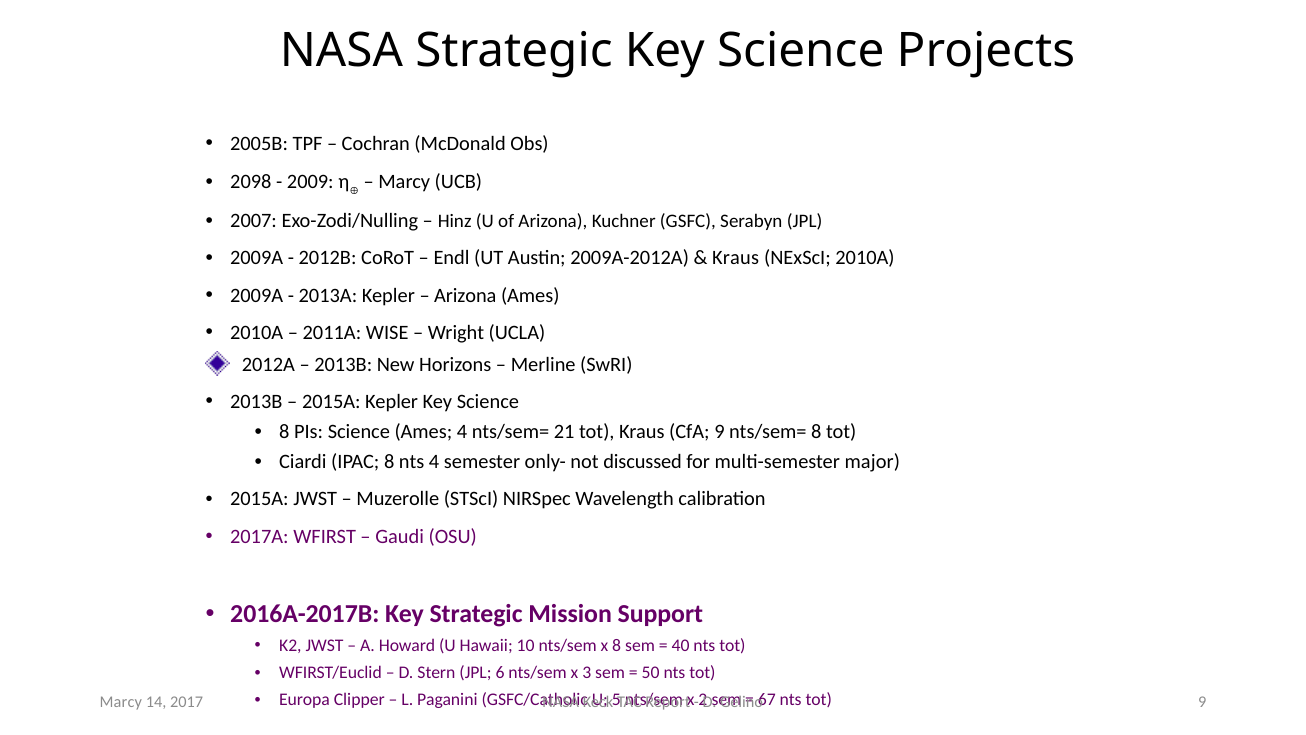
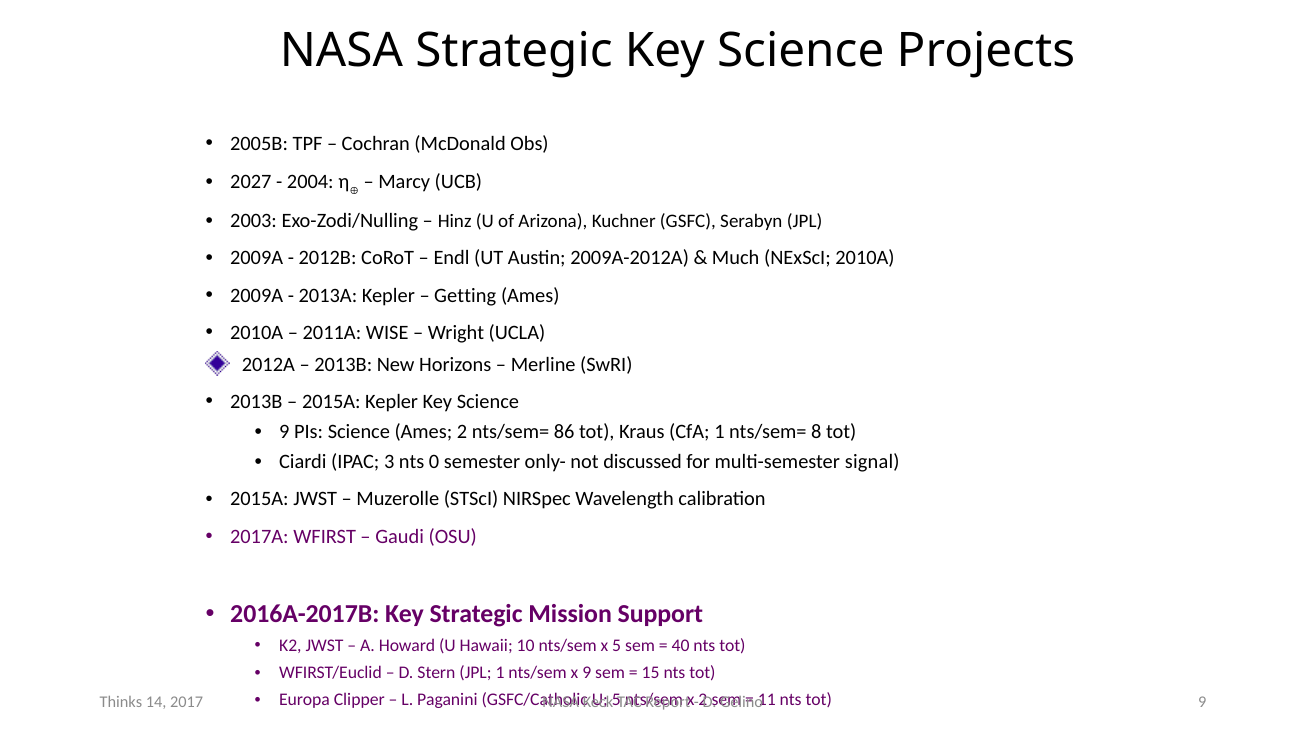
2098: 2098 -> 2027 (251, 182)
2009: 2009 -> 2004 (310, 182)
2007: 2007 -> 2003 (254, 221)
Kraus: Kraus -> Much (736, 258)
Arizona: Arizona -> Getting (465, 295)
8: 8 -> 9 (284, 432)
Ames 4: 4 -> 2 (462, 432)
21: 21 -> 86 (564, 432)
CfA 9: 9 -> 1 (719, 432)
IPAC 8: 8 -> 3 (389, 462)
nts 4: 4 -> 0 (434, 462)
major: major -> signal (872, 462)
x 8: 8 -> 5 (617, 645)
JPL 6: 6 -> 1 (500, 672)
x 3: 3 -> 9 (587, 672)
50: 50 -> 15 (651, 672)
67: 67 -> 11 (767, 700)
Marcy: Marcy -> Thinks (121, 702)
